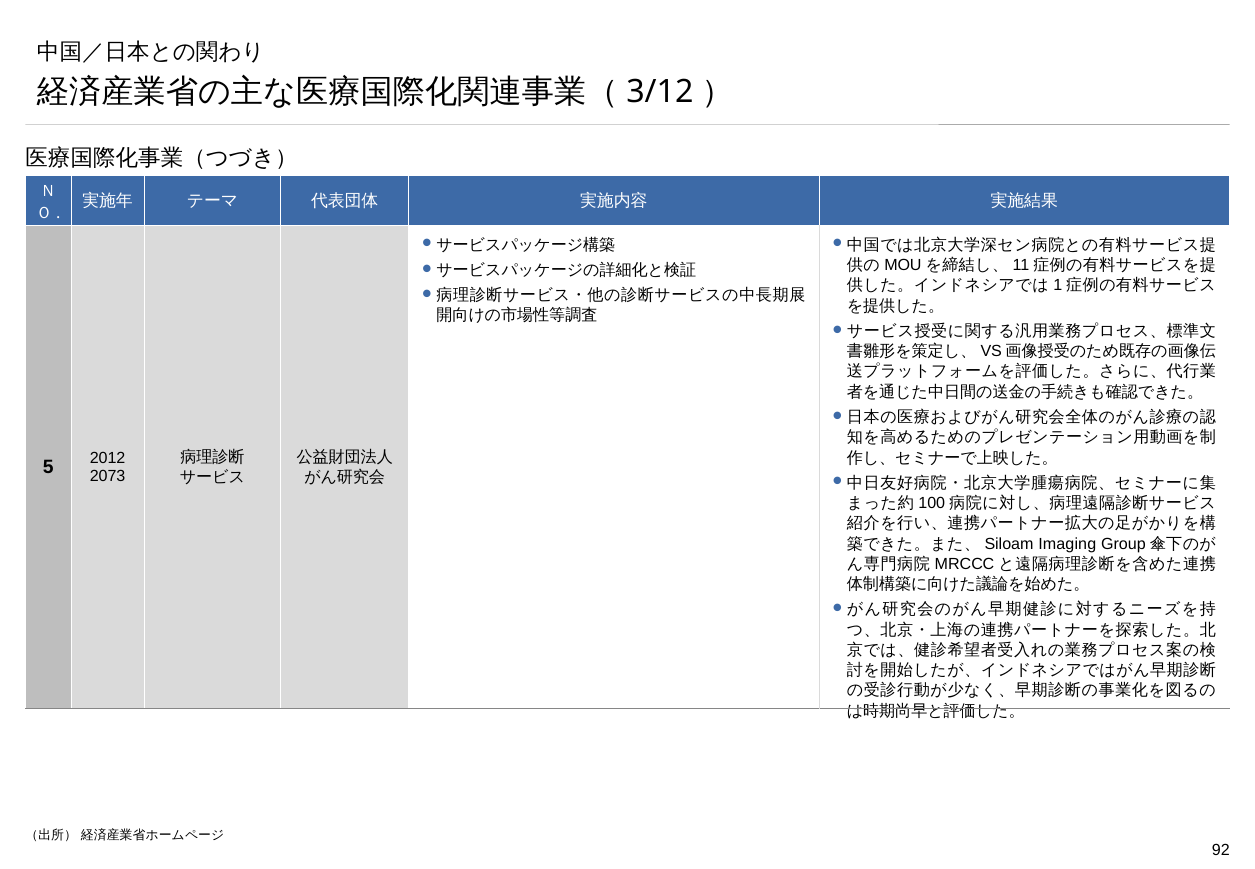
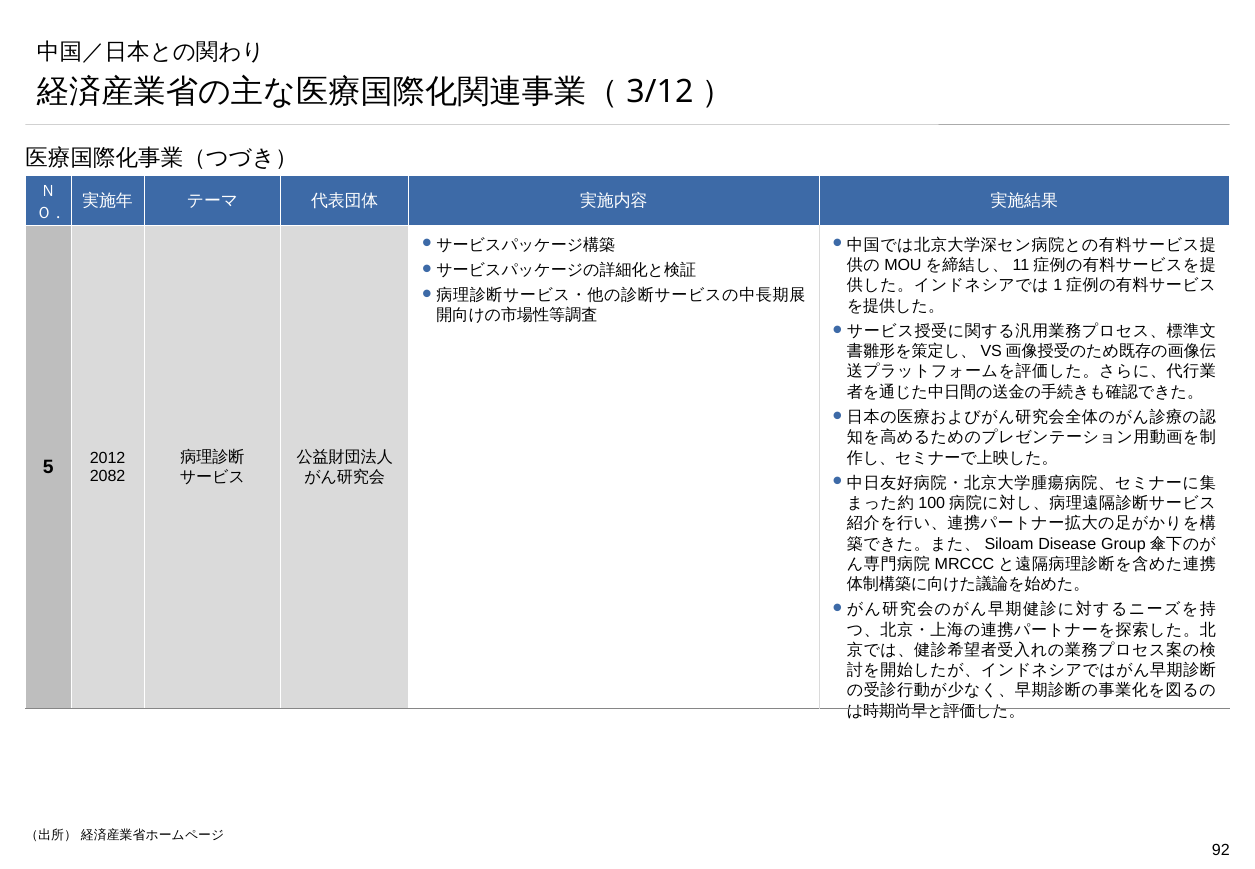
2073: 2073 -> 2082 (108, 476)
Imaging: Imaging -> Disease (1067, 544)
